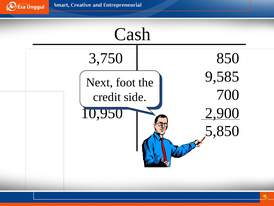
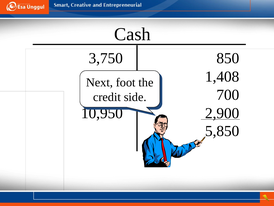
9,585: 9,585 -> 1,408 (222, 76)
